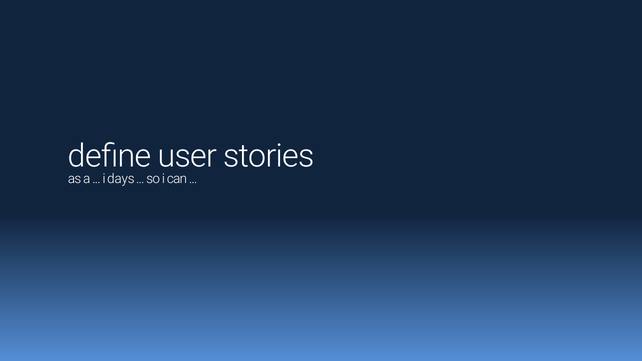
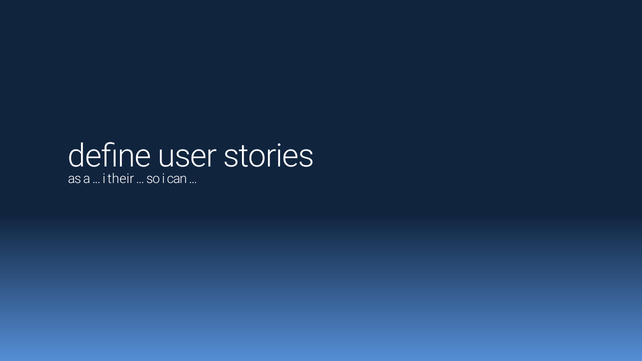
days: days -> their (121, 179)
